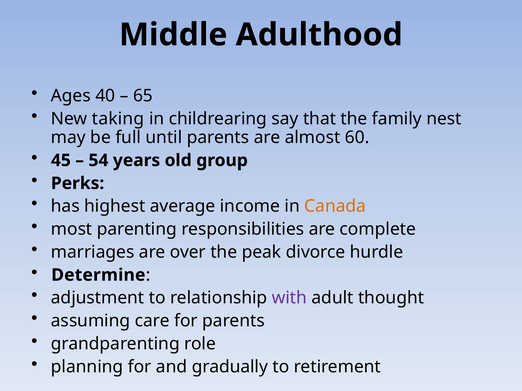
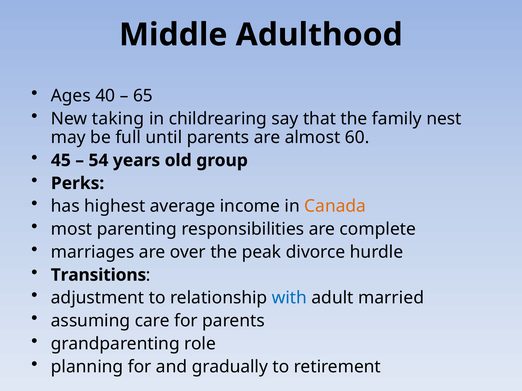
Determine: Determine -> Transitions (98, 275)
with colour: purple -> blue (289, 298)
thought: thought -> married (391, 298)
